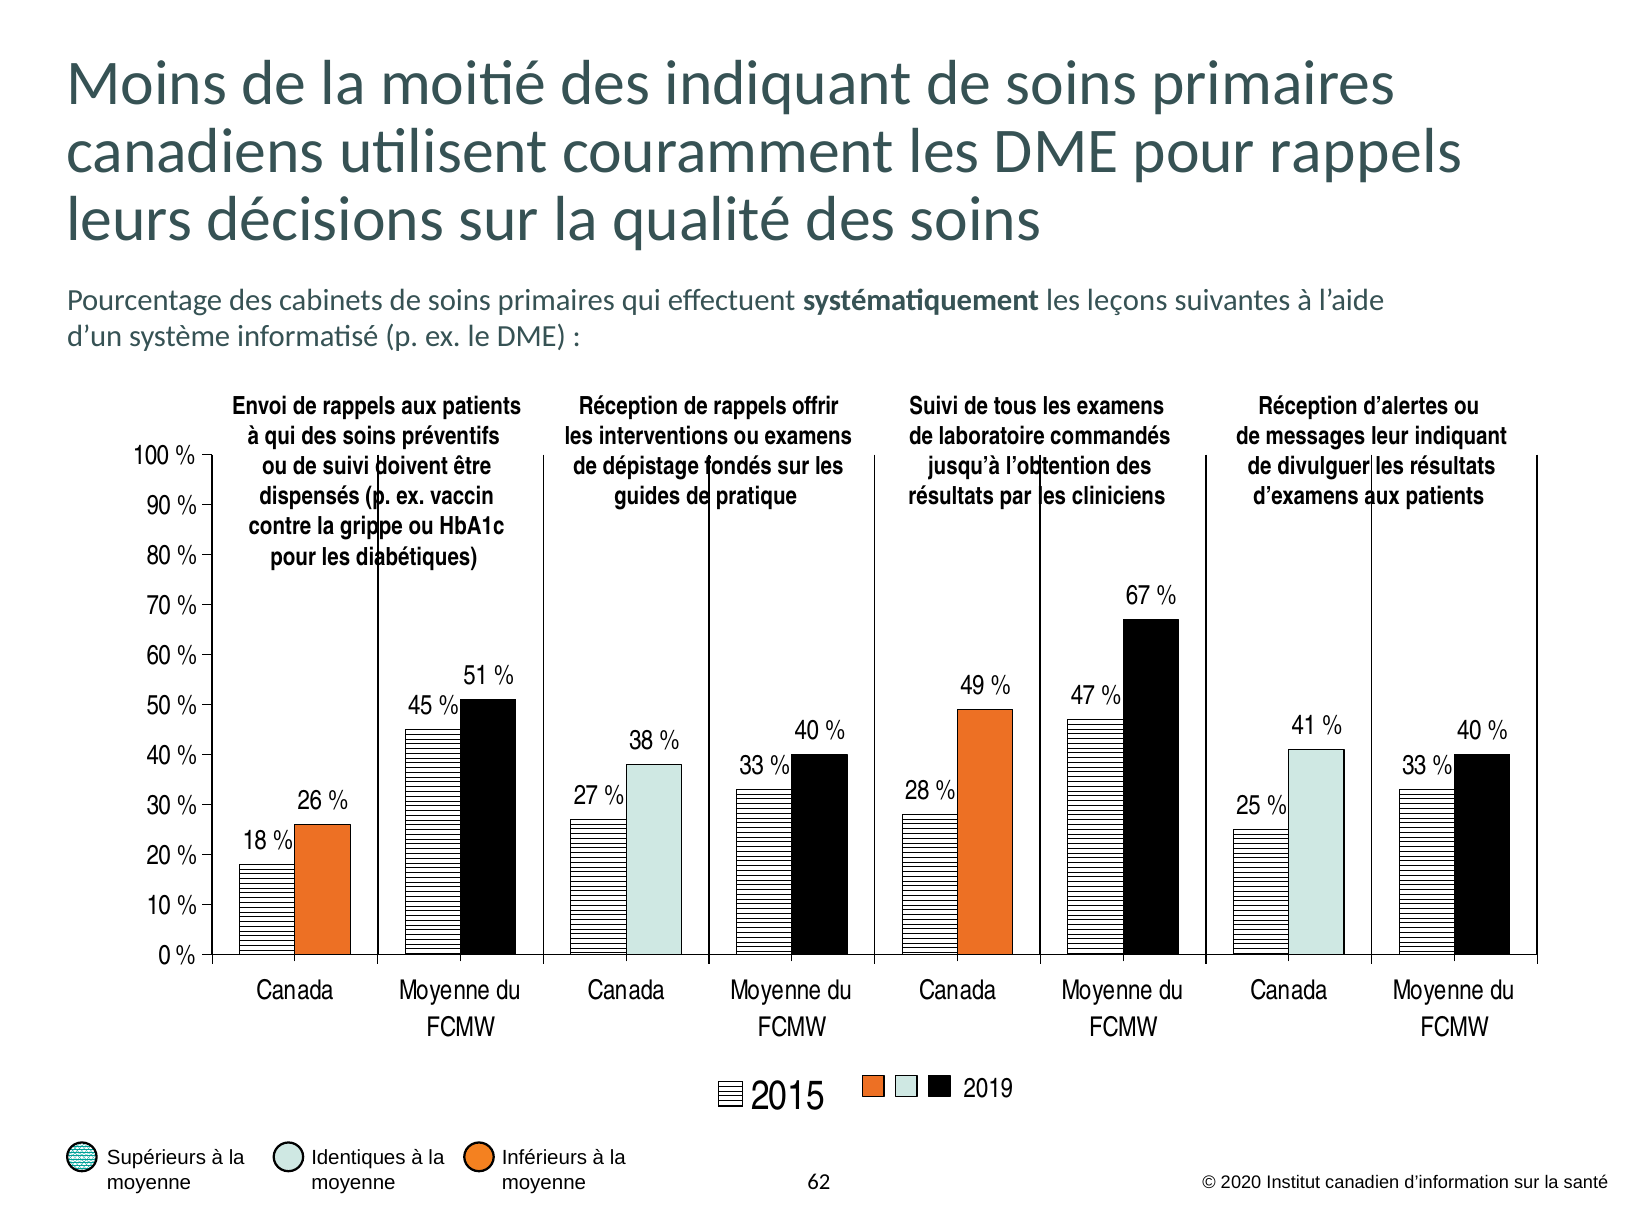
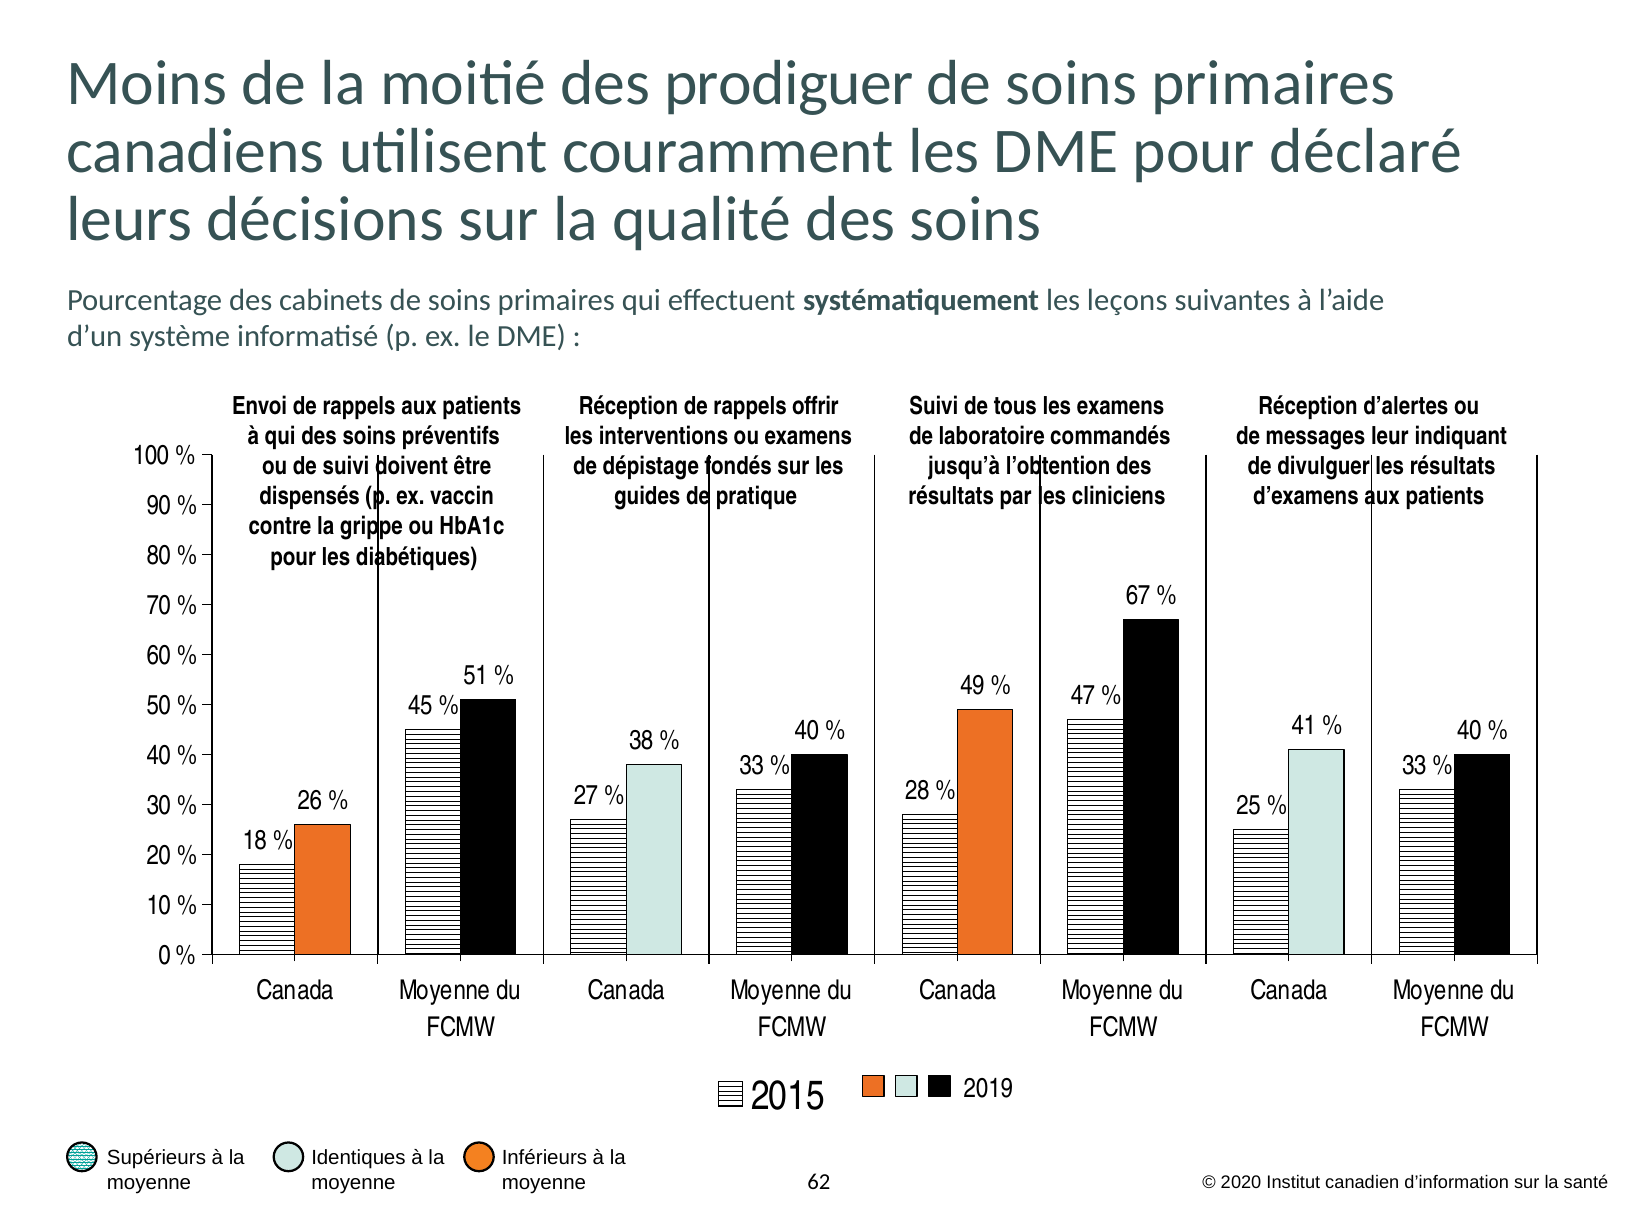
des indiquant: indiquant -> prodiguer (789, 84)
pour rappels: rappels -> déclaré (1366, 152)
